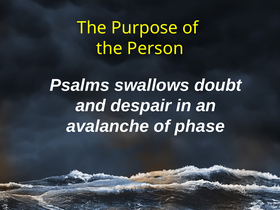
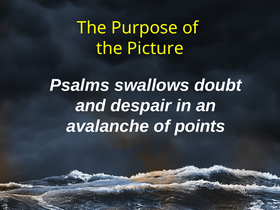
Person: Person -> Picture (155, 48)
phase: phase -> points (200, 126)
